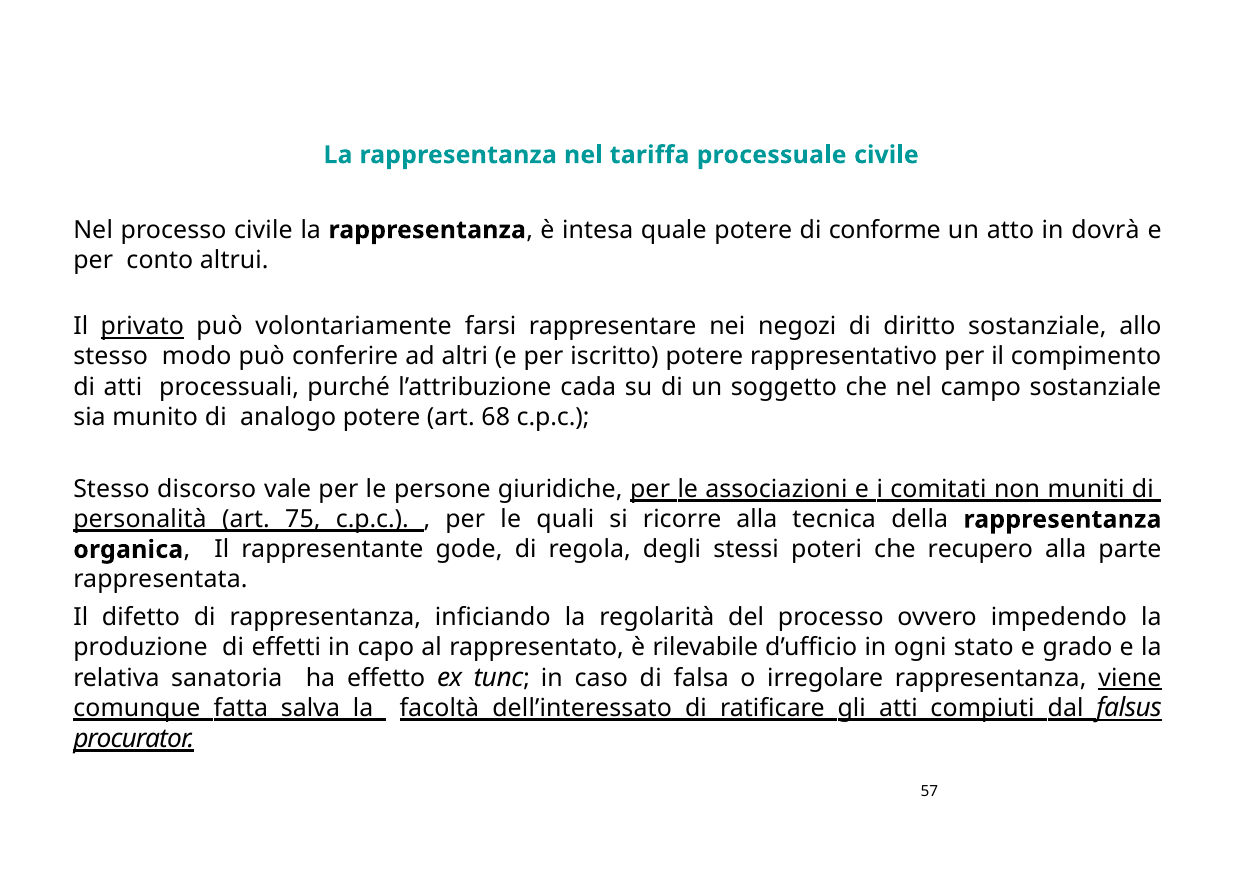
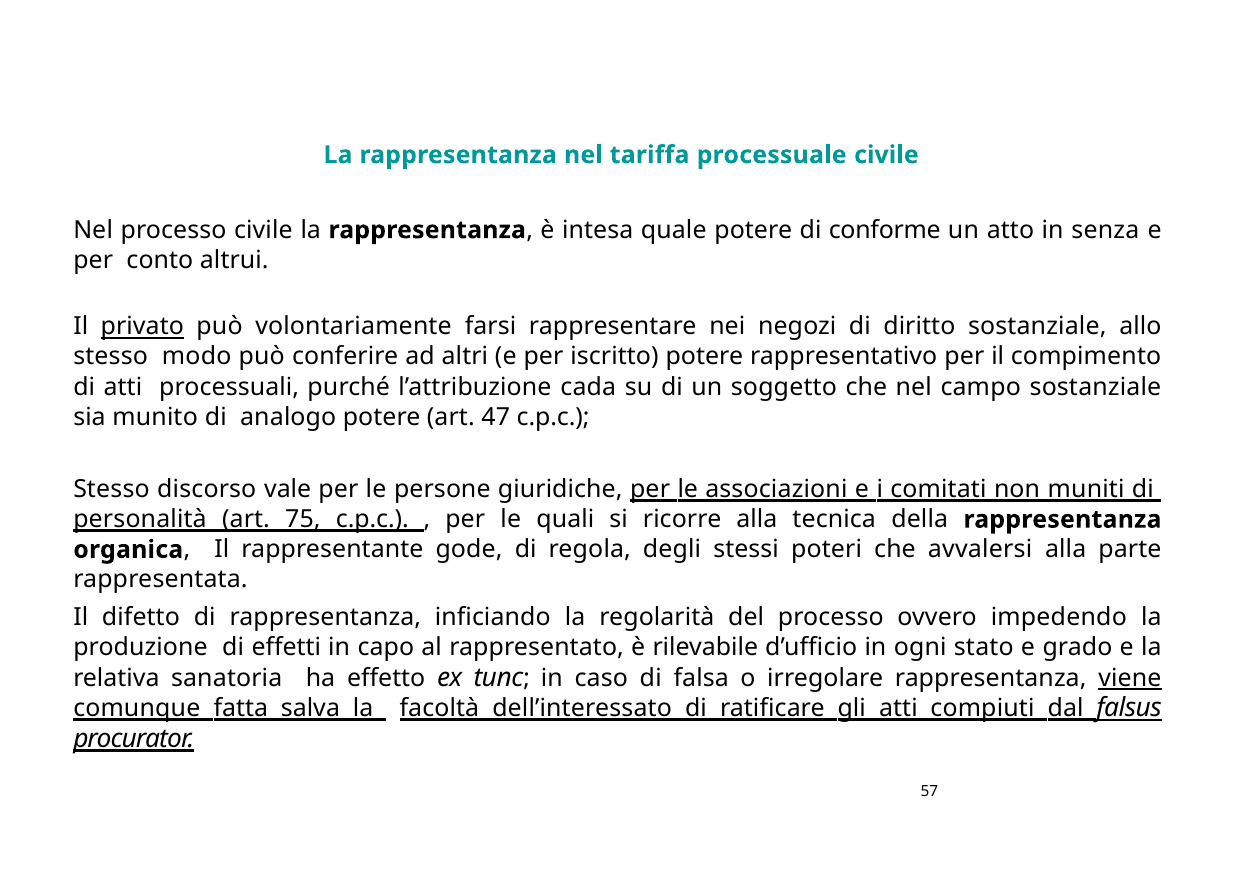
dovrà: dovrà -> senza (1105, 230)
68: 68 -> 47 (496, 417)
recupero: recupero -> avvalersi (980, 550)
